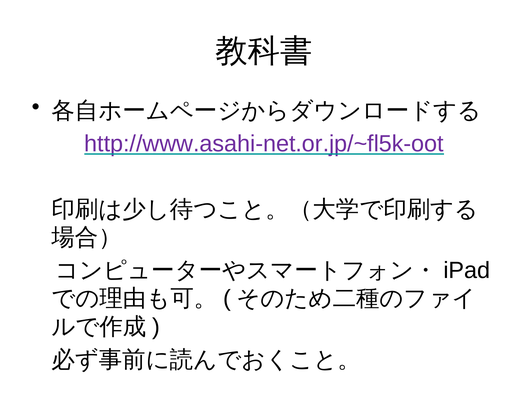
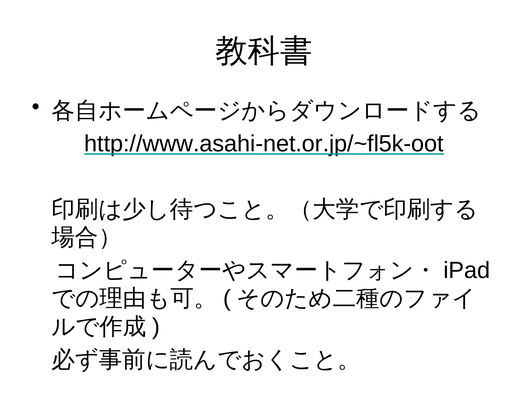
http://www.asahi-net.or.jp/~fl5k-oot colour: purple -> black (264, 144)
